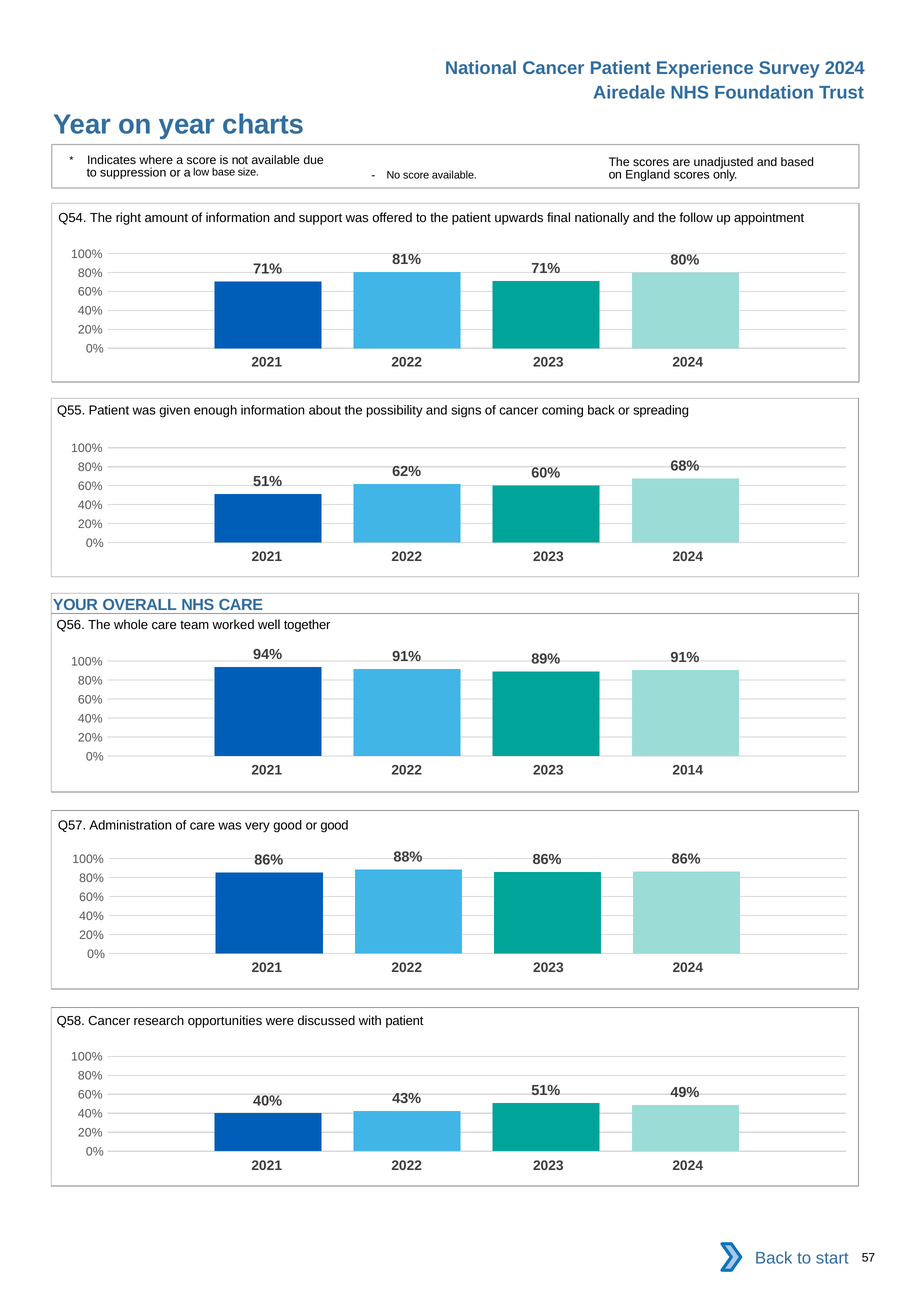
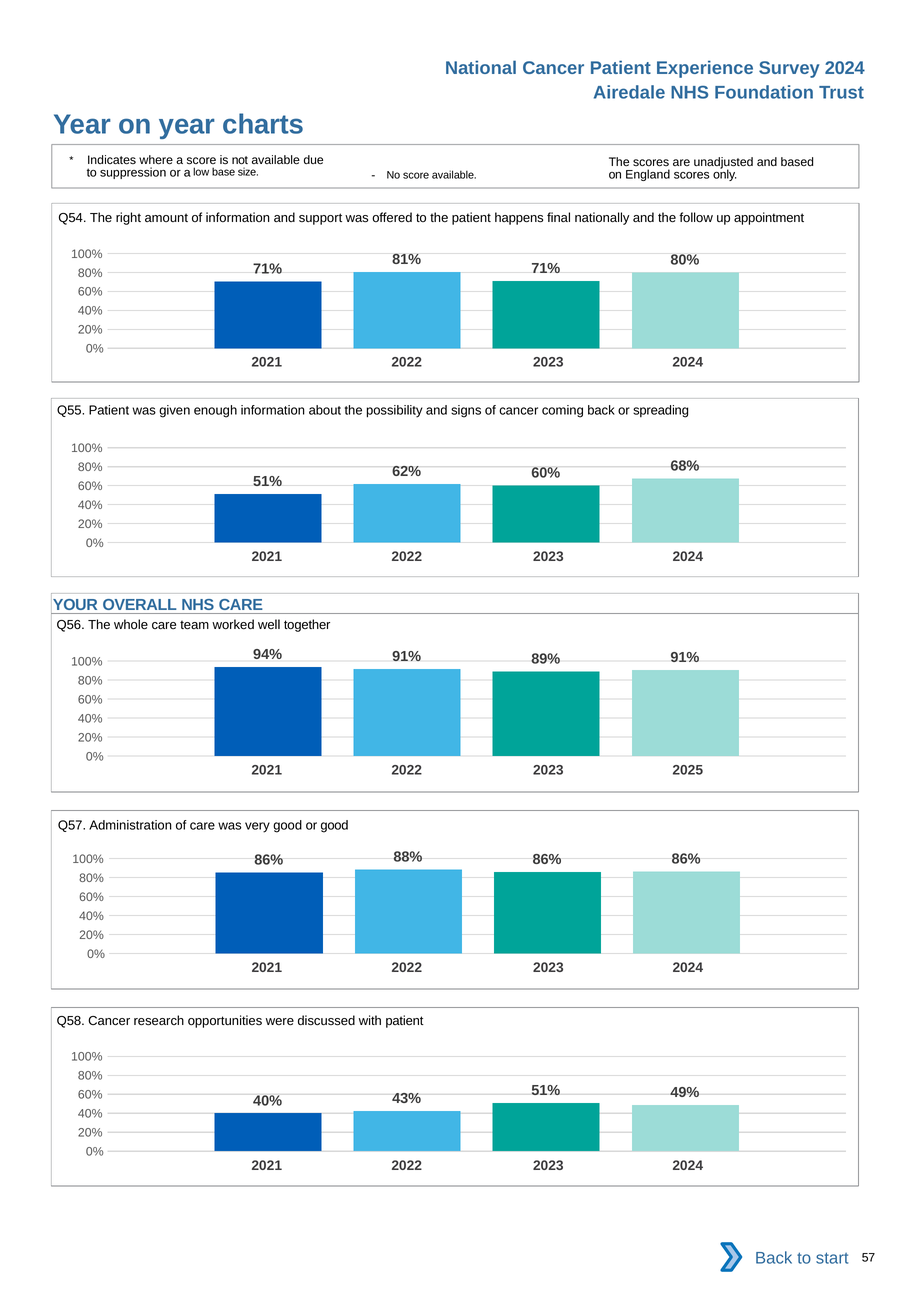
upwards: upwards -> happens (519, 218)
2014: 2014 -> 2025 (688, 769)
